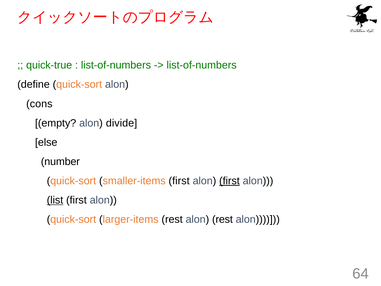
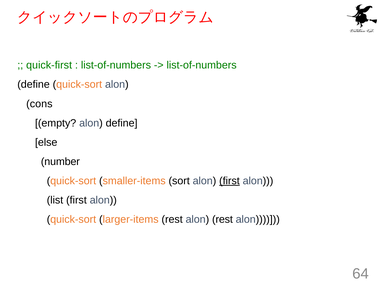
quick-true: quick-true -> quick-first (49, 65)
alon divide: divide -> define (122, 123)
smaller-items first: first -> sort (179, 181)
list underline: present -> none (55, 200)
